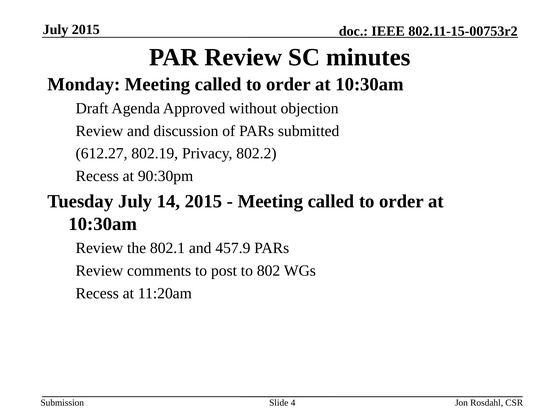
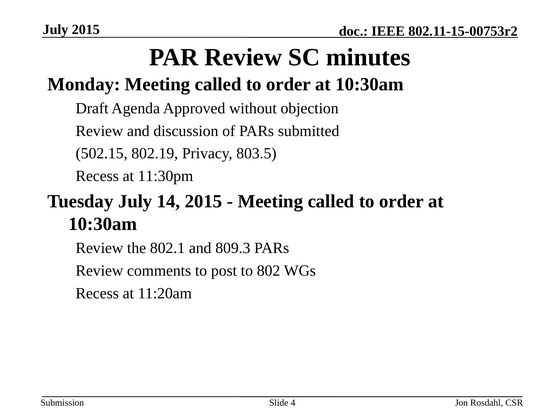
612.27: 612.27 -> 502.15 (102, 154)
802.2: 802.2 -> 803.5 (256, 154)
90:30pm: 90:30pm -> 11:30pm (166, 176)
457.9: 457.9 -> 809.3 (233, 248)
